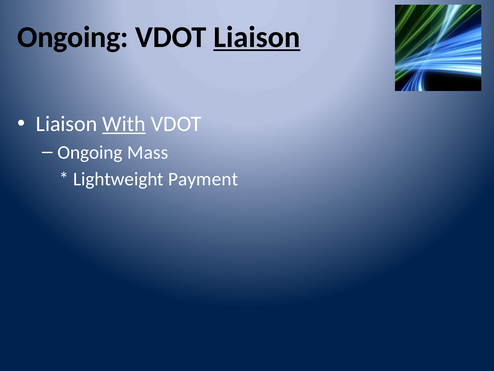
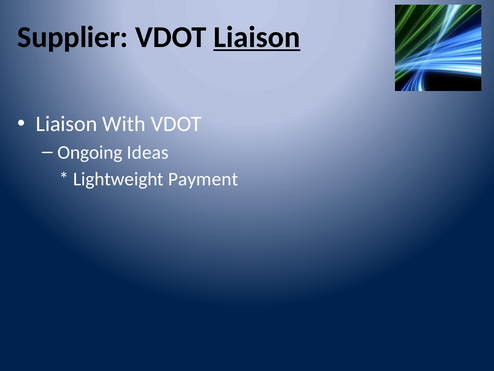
Ongoing: Ongoing -> Supplier (73, 37)
With underline: present -> none (124, 124)
Mass: Mass -> Ideas (148, 152)
